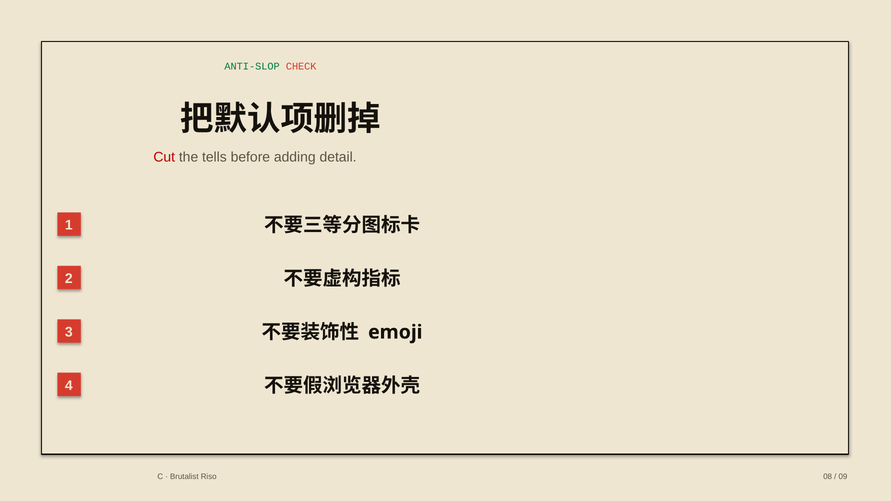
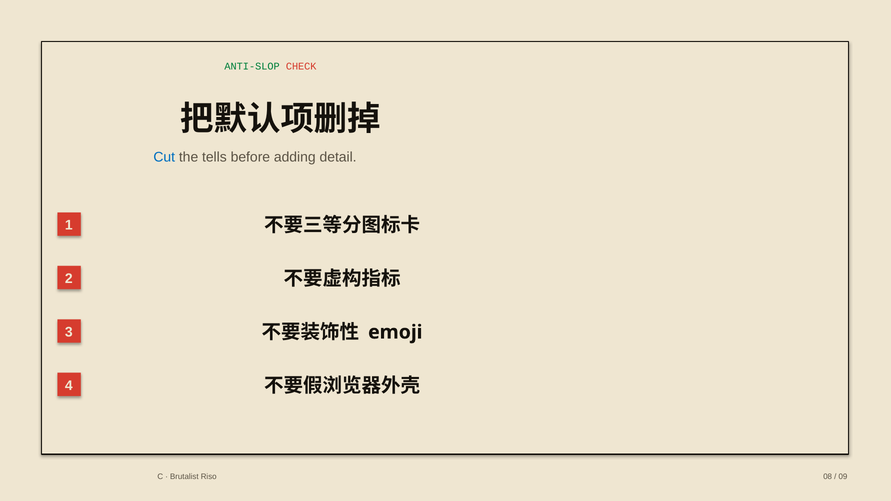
Cut colour: red -> blue (164, 157)
